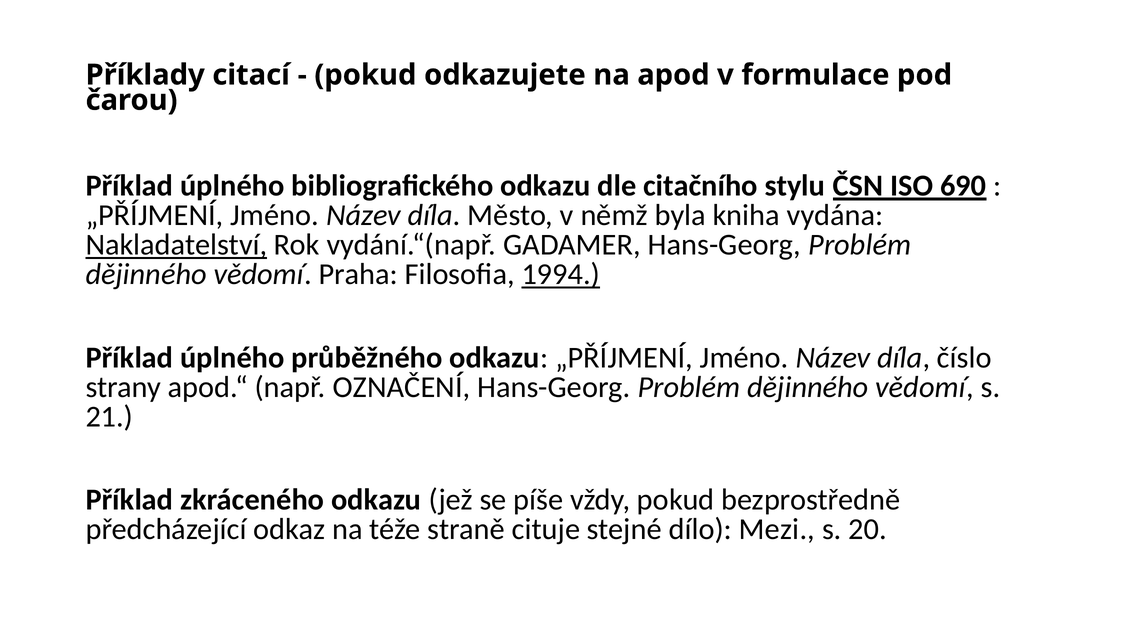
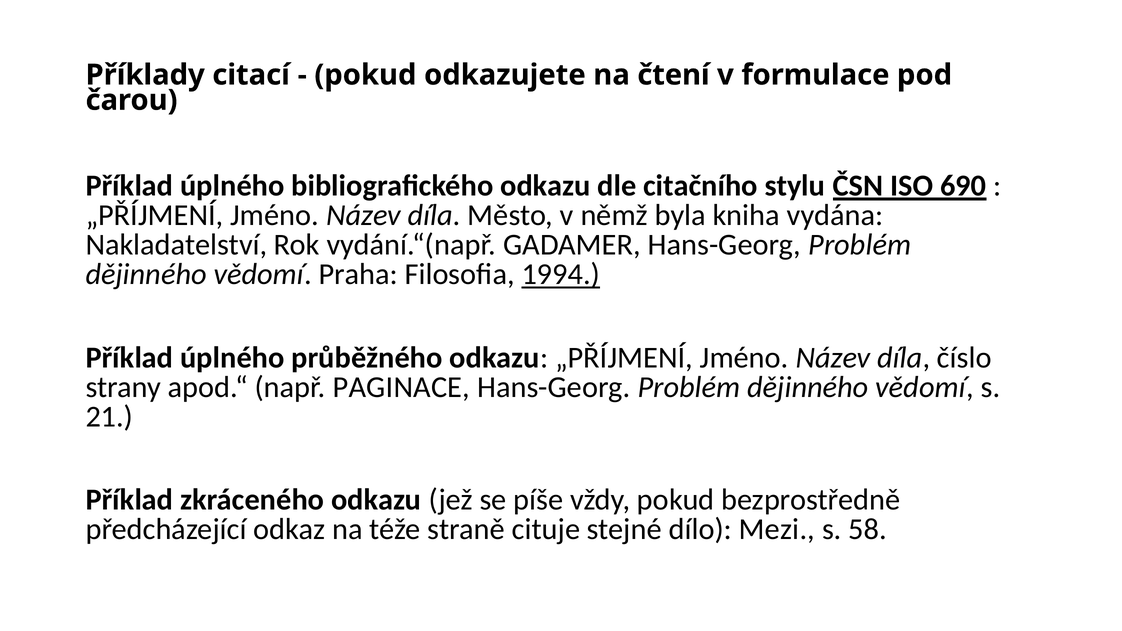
apod: apod -> čtení (673, 75)
Nakladatelství underline: present -> none (176, 245)
OZNAČENÍ: OZNAČENÍ -> PAGINACE (401, 387)
20: 20 -> 58 (868, 530)
